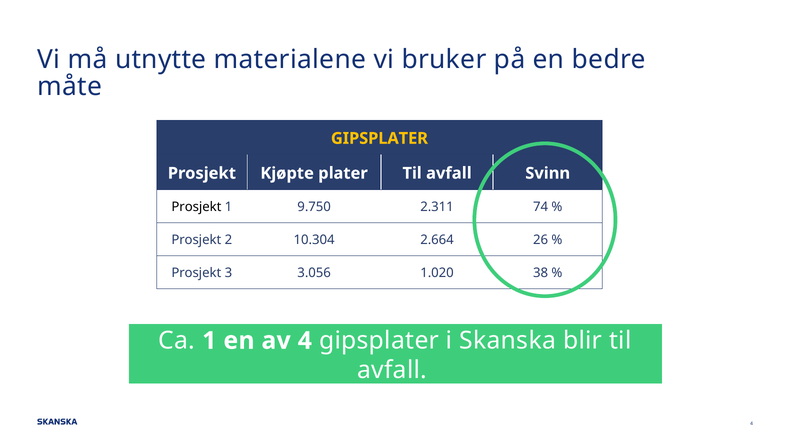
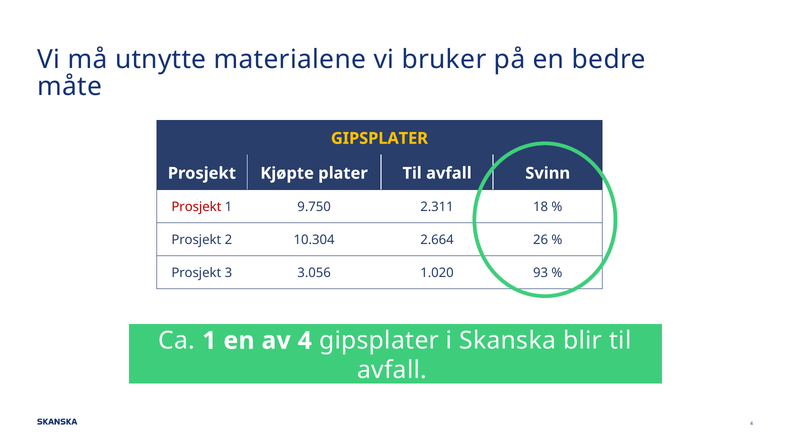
Prosjekt colour: black -> red (196, 207)
74: 74 -> 18 (541, 207)
38: 38 -> 93 (541, 273)
